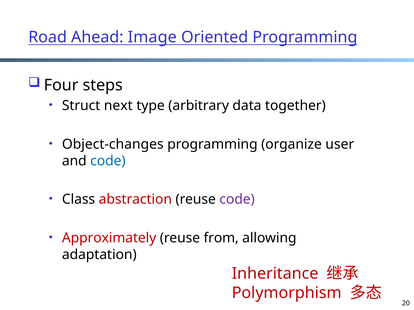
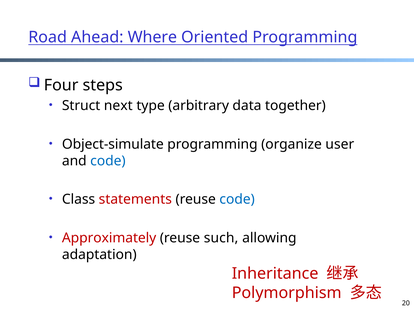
Image: Image -> Where (152, 37)
Object-changes: Object-changes -> Object-simulate (113, 144)
abstraction: abstraction -> statements (135, 200)
code colour: purple -> blue (237, 200)
from: from -> such (221, 238)
